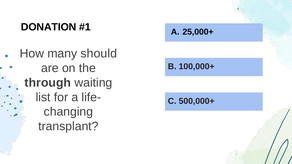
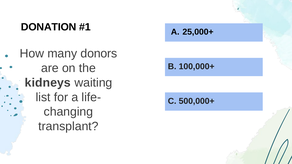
should: should -> donors (99, 54)
through: through -> kidneys (48, 83)
